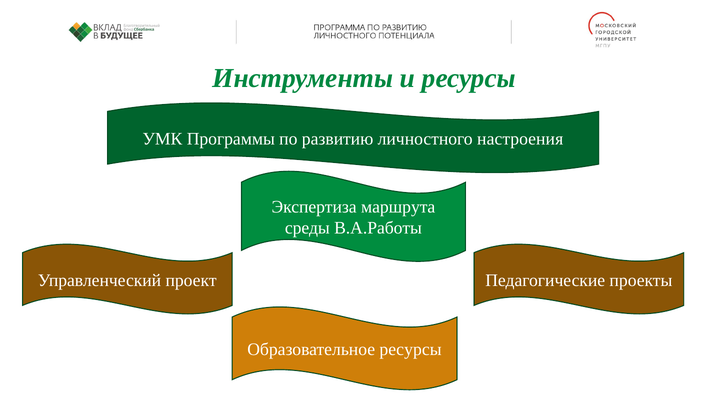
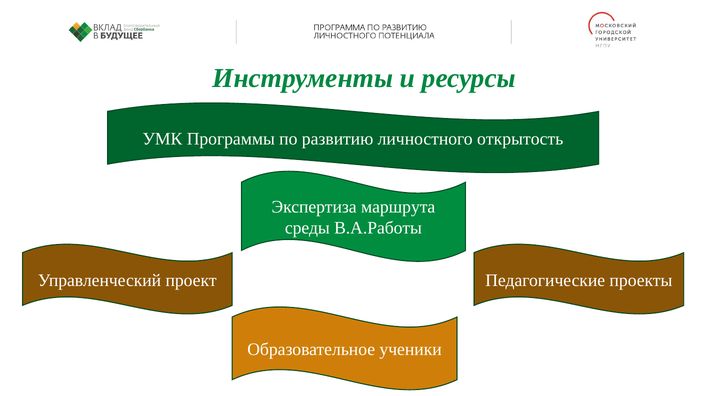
настроения: настроения -> открытость (520, 139)
Образовательное ресурсы: ресурсы -> ученики (411, 350)
